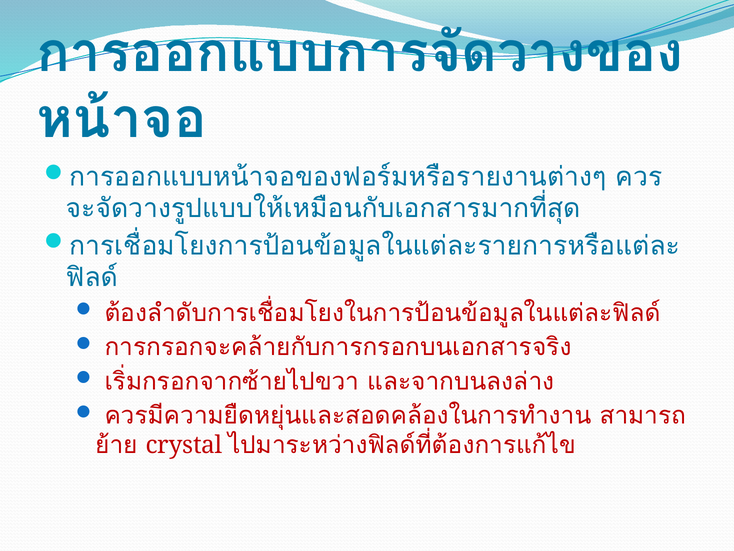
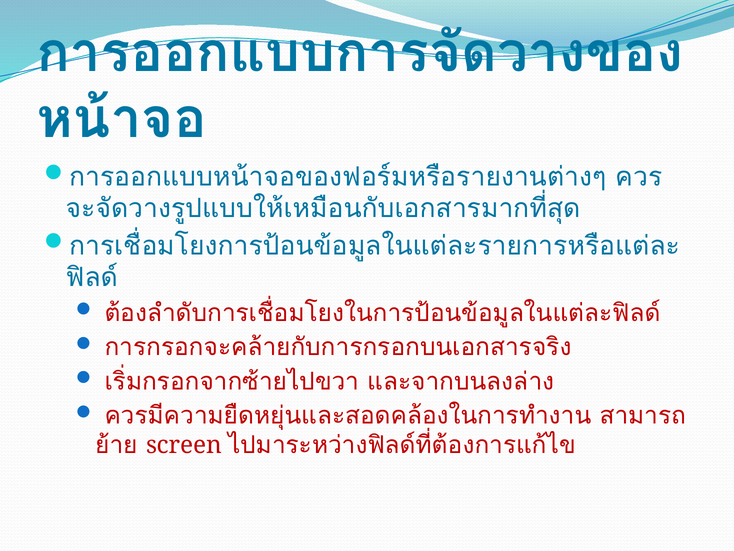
crystal: crystal -> screen (184, 445)
